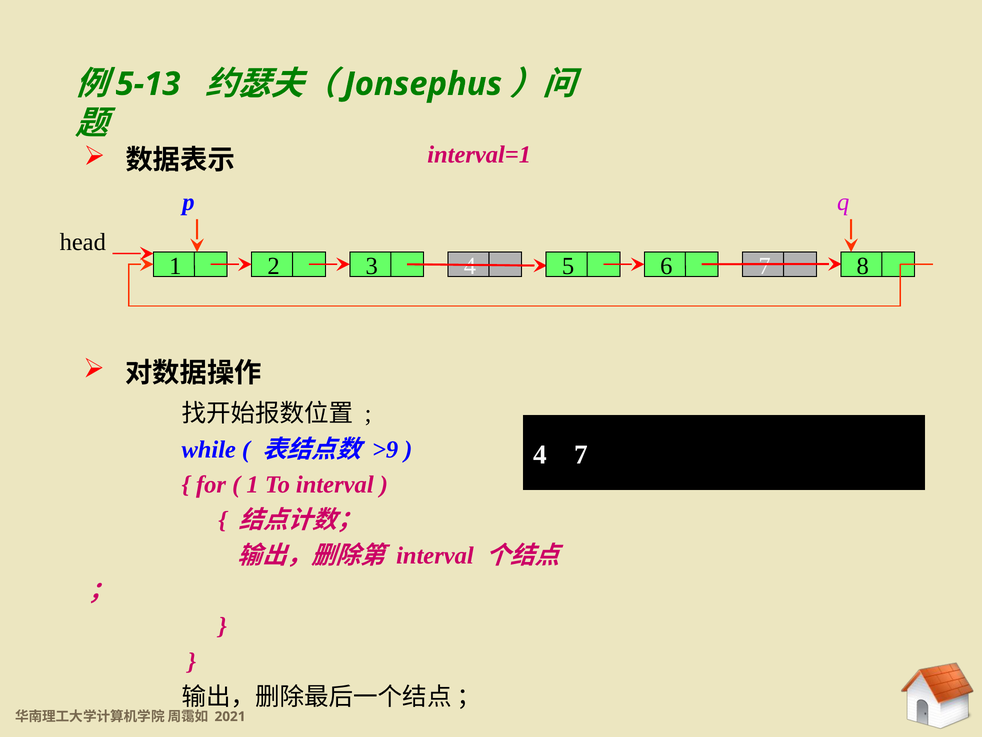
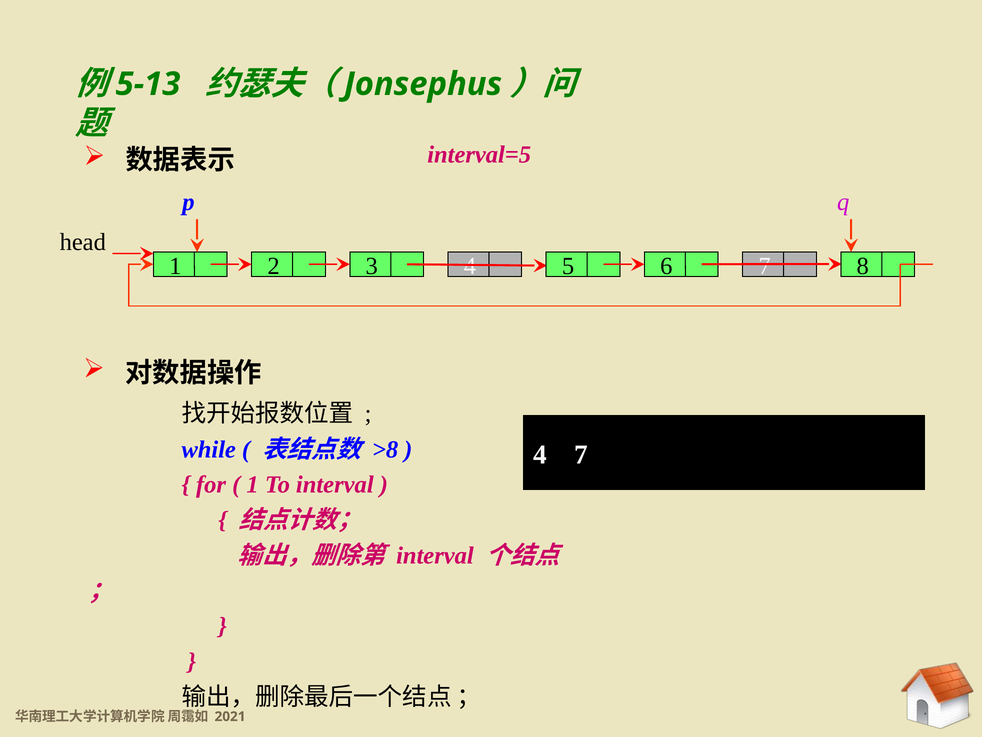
interval=1: interval=1 -> interval=5 (479, 154)
>9: >9 -> >8 (385, 449)
